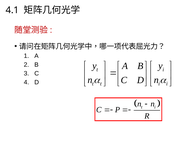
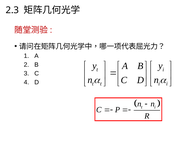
4.1: 4.1 -> 2.3 (12, 10)
